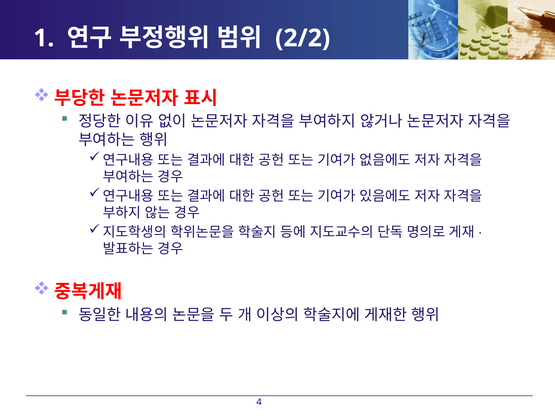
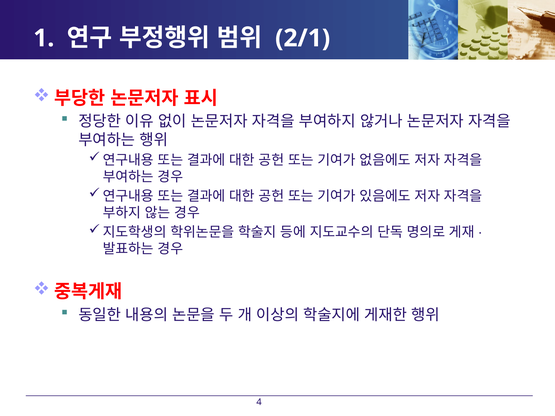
2/2: 2/2 -> 2/1 (303, 38)
